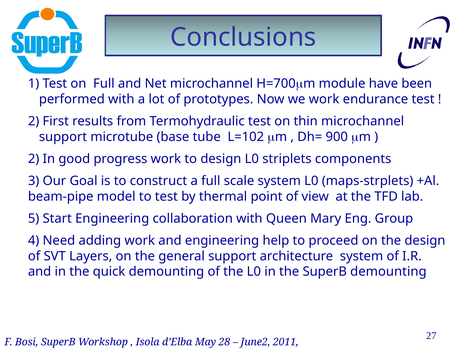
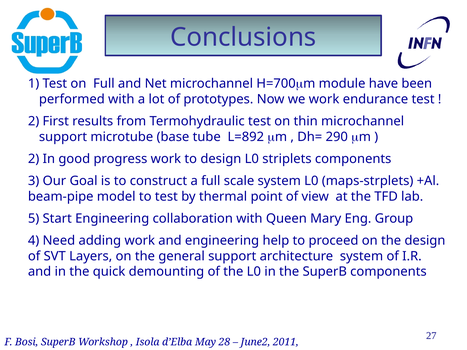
L=102: L=102 -> L=892 (246, 137)
900: 900 -> 290 (337, 137)
SuperB demounting: demounting -> components (388, 272)
